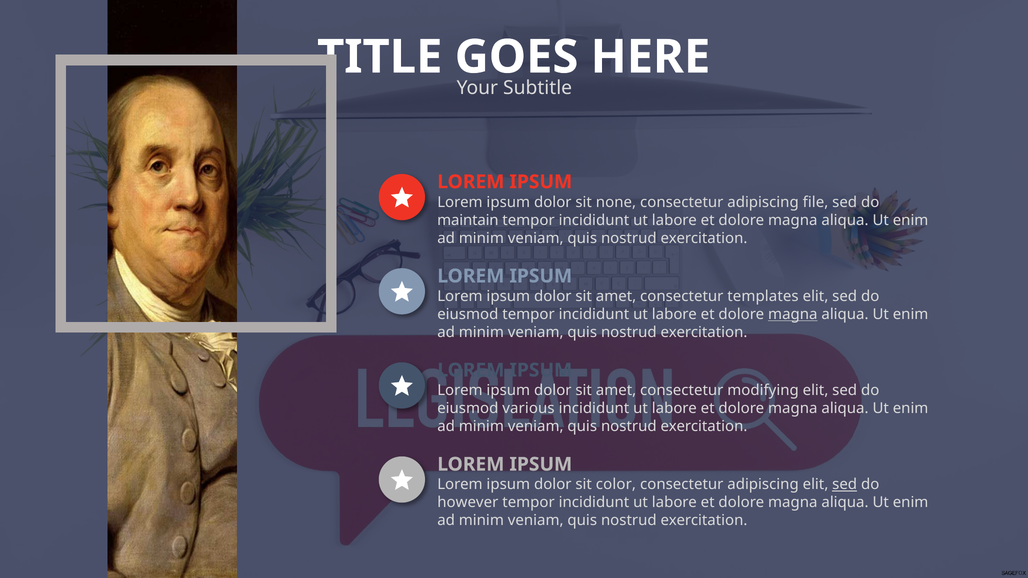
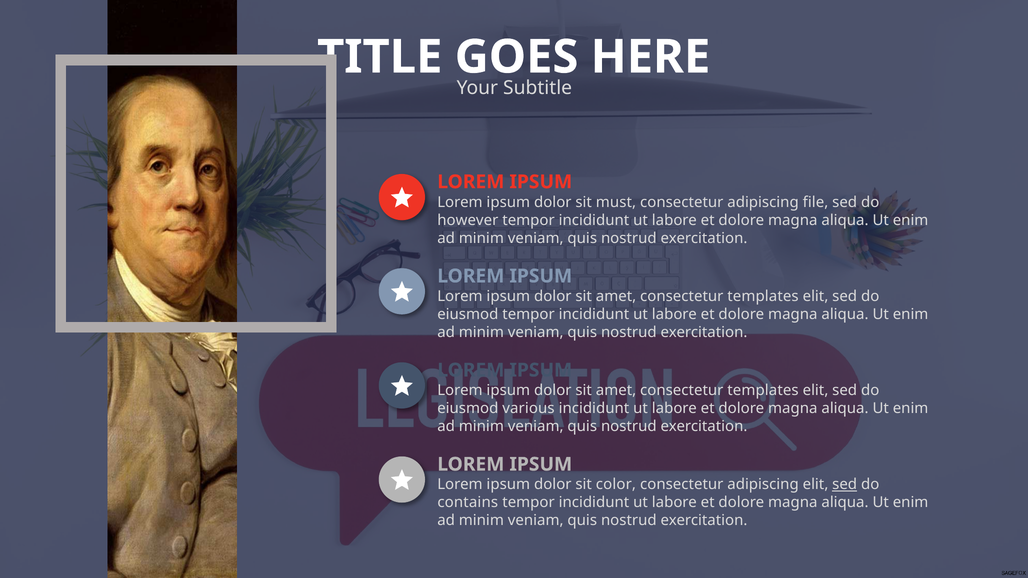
none: none -> must (616, 202)
maintain: maintain -> however (468, 220)
magna underline: present -> none (793, 314)
modifying: modifying -> templates (763, 391)
however: however -> contains (468, 503)
